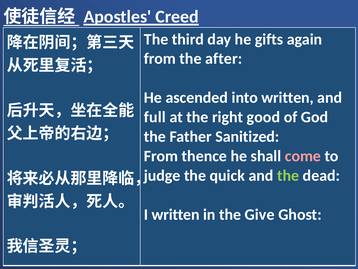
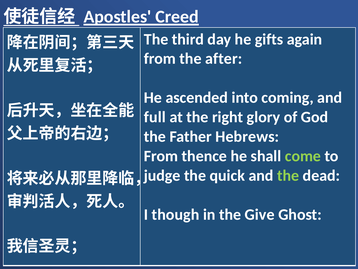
into written: written -> coming (288, 98)
good: good -> glory (263, 117)
Sanitized: Sanitized -> Hebrews (247, 136)
come colour: pink -> light green (303, 156)
I written: written -> though (175, 214)
